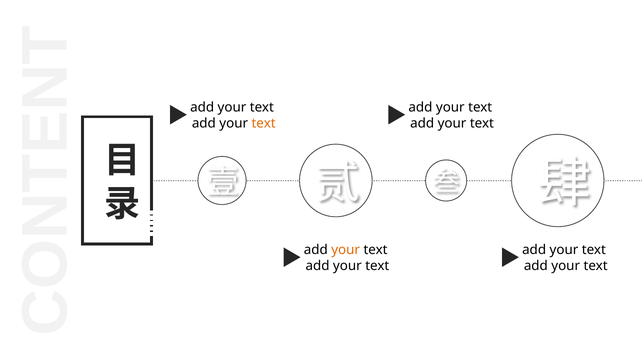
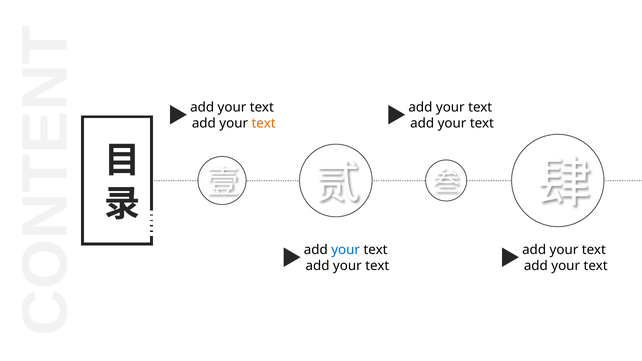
your colour: orange -> blue (346, 250)
